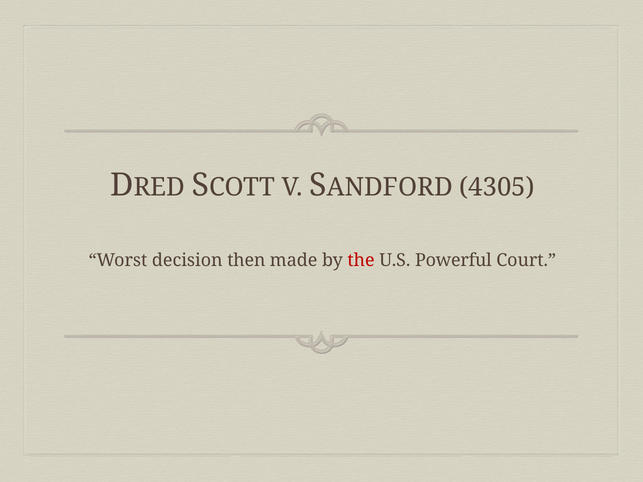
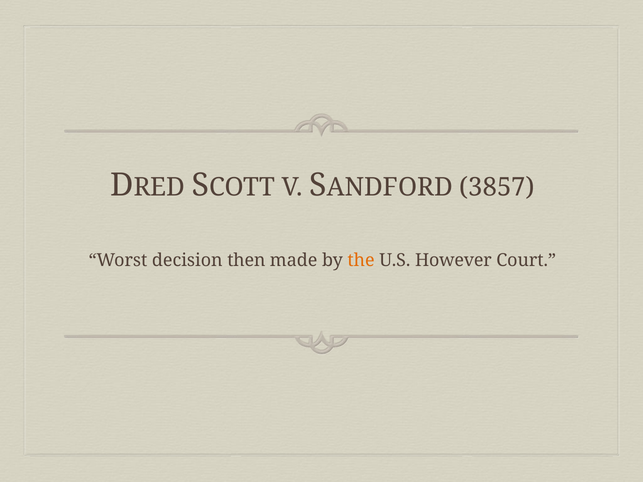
4305: 4305 -> 3857 (497, 188)
the colour: red -> orange (361, 260)
Powerful: Powerful -> However (453, 260)
